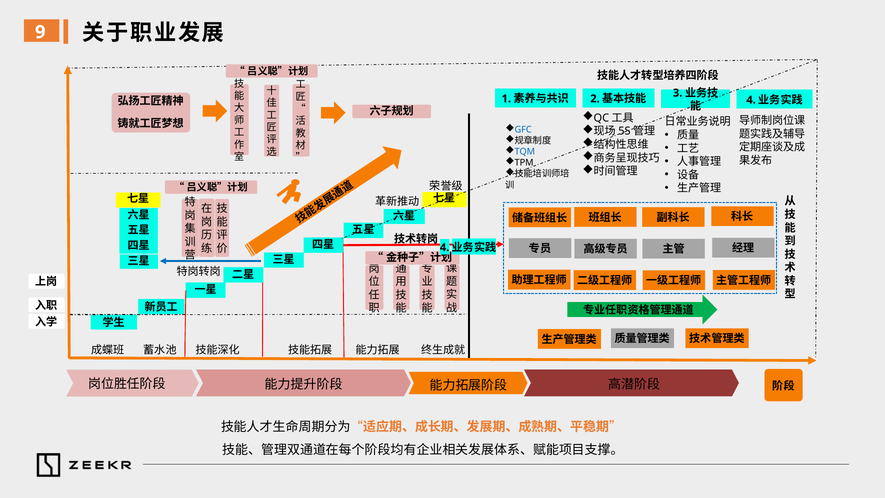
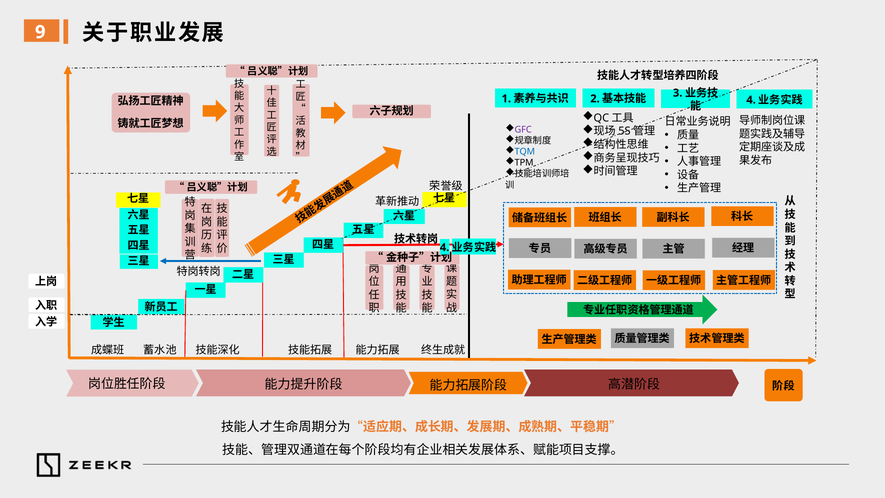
GFC colour: blue -> purple (523, 129)
